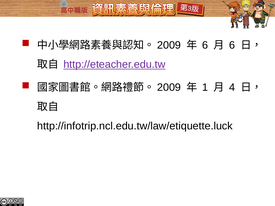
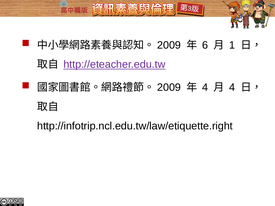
6: 6 -> 1 (232, 45)
1: 1 -> 4 (205, 88)
http://infotrip.ncl.edu.tw/law/etiquette.luck: http://infotrip.ncl.edu.tw/law/etiquette.luck -> http://infotrip.ncl.edu.tw/law/etiquette.right (135, 126)
